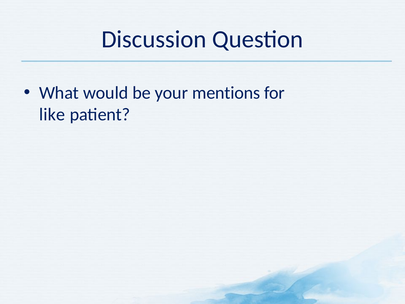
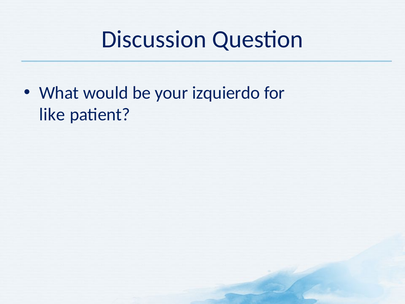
mentions: mentions -> izquierdo (226, 93)
